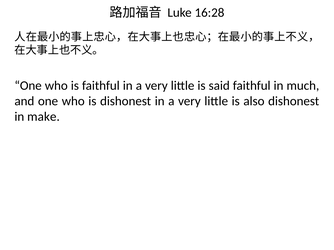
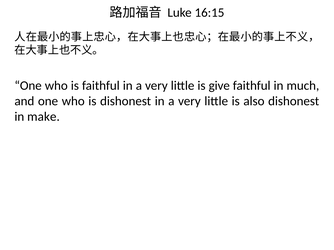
16:28: 16:28 -> 16:15 (209, 13)
said: said -> give (219, 86)
